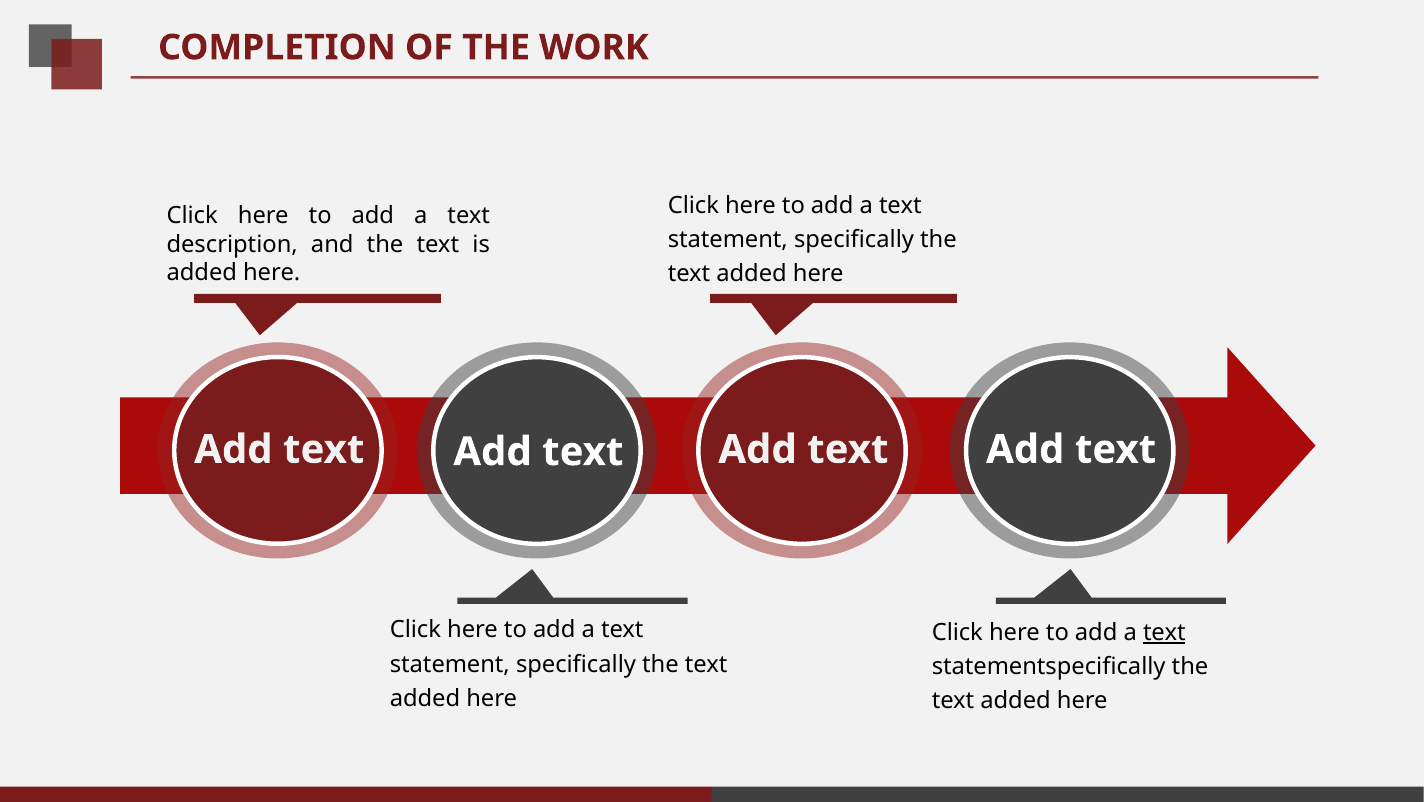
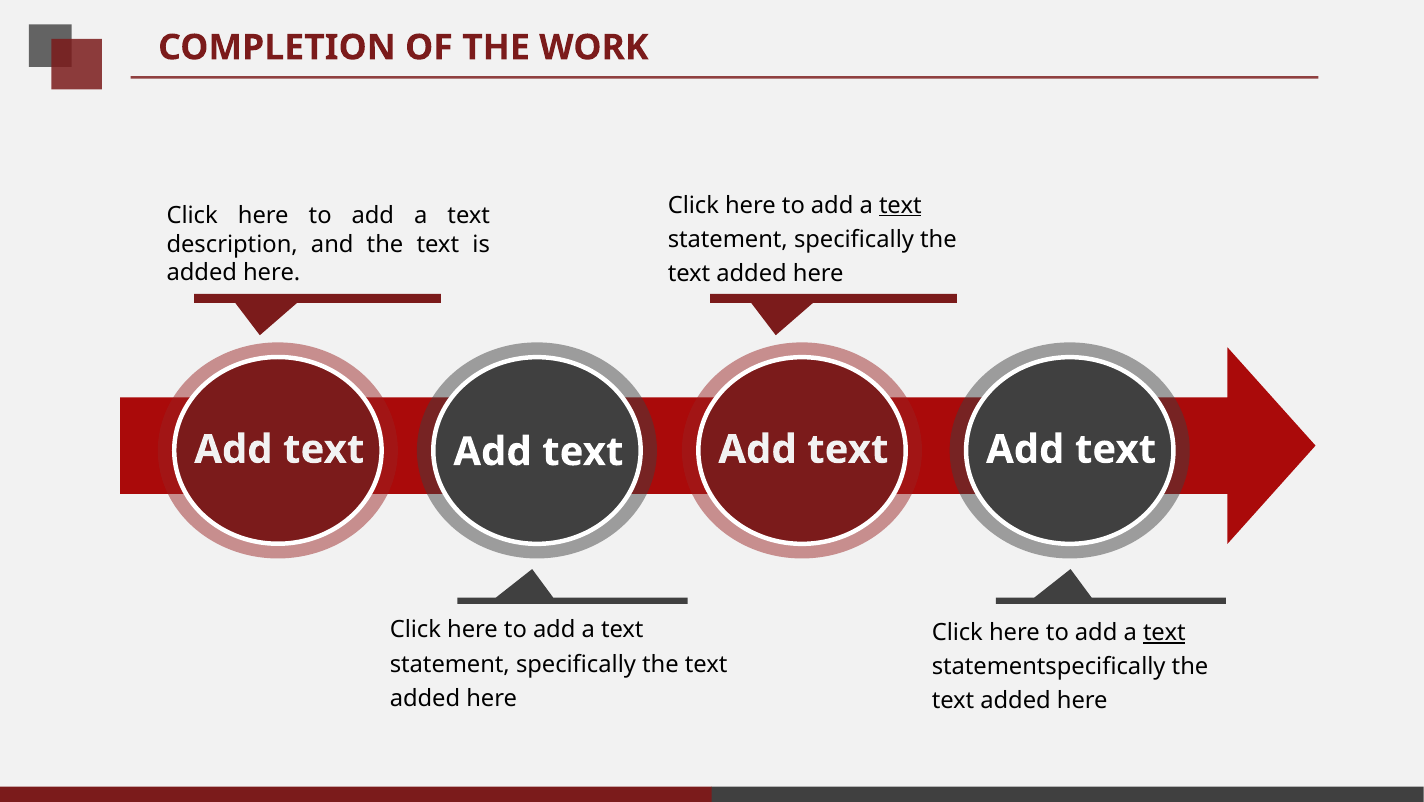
text underline: none -> present (900, 206)
